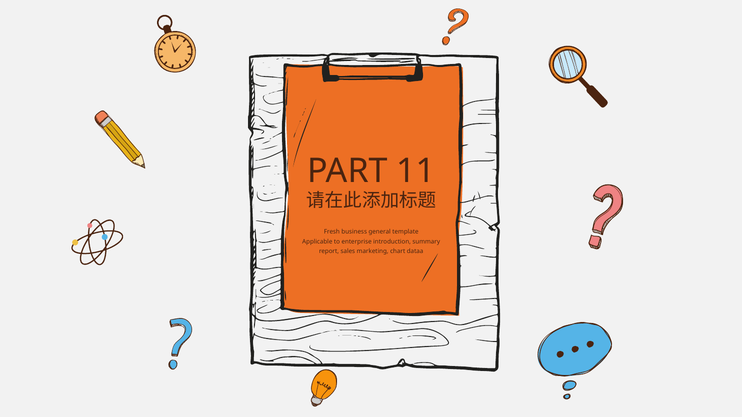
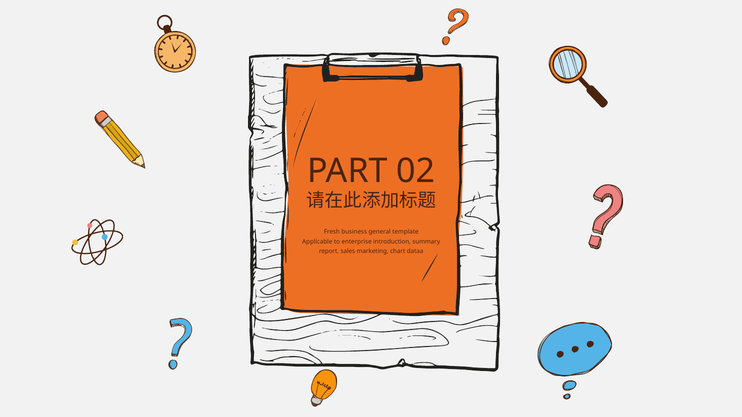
11: 11 -> 02 (416, 171)
